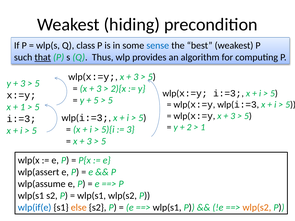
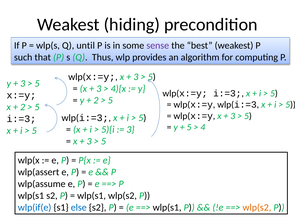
class: class -> until (86, 45)
sense colour: blue -> purple (158, 45)
that underline: present -> none (43, 57)
2){x: 2){x -> 4){x (118, 89)
5: 5 -> 2 (96, 100)
1: 1 -> 2 (23, 107)
2: 2 -> 5 (189, 127)
1: 1 -> 4 (203, 127)
else colour: orange -> blue (79, 208)
